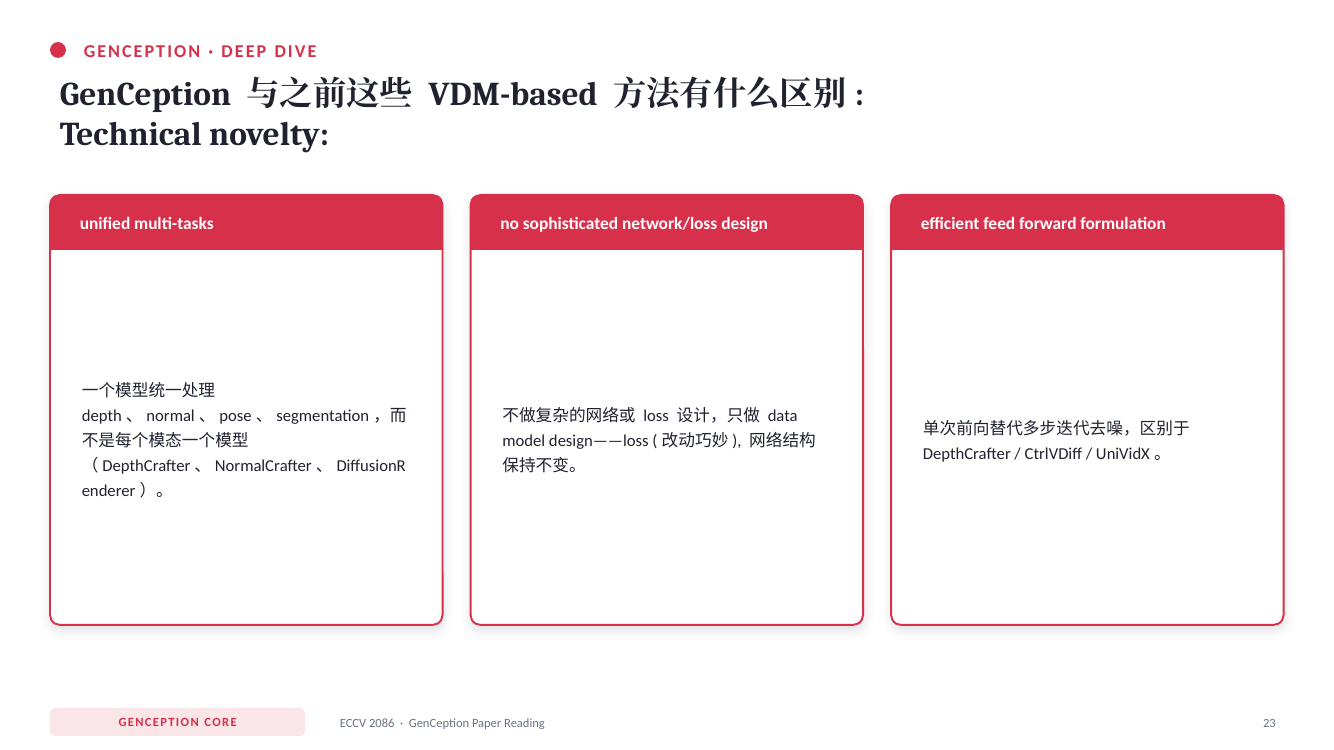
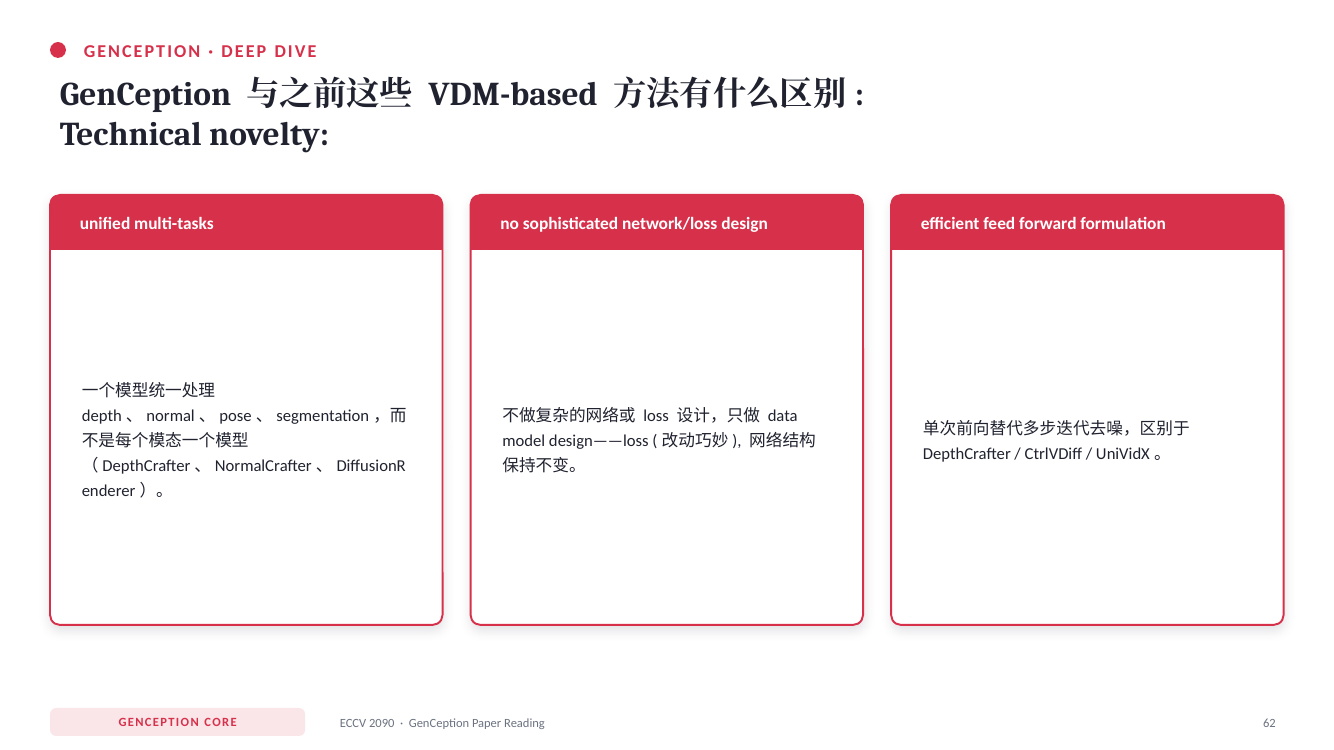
2086: 2086 -> 2090 (382, 724)
23: 23 -> 62 (1269, 724)
